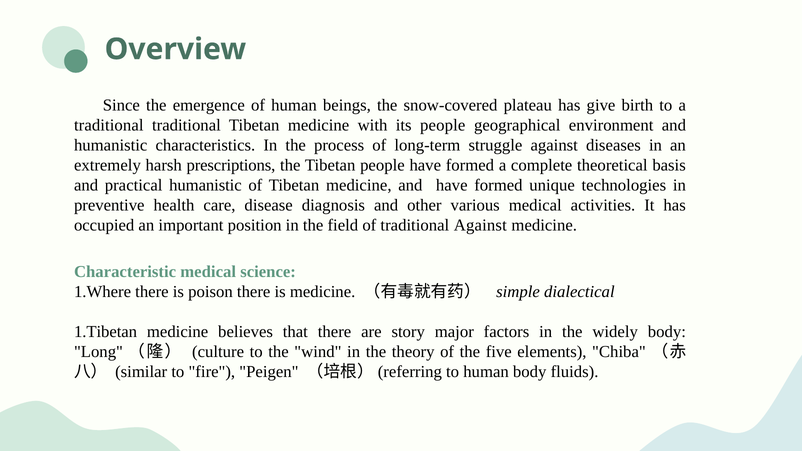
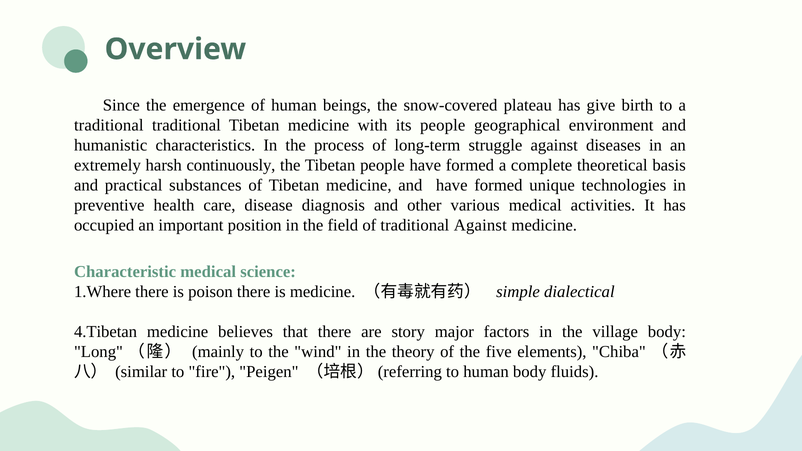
prescriptions: prescriptions -> continuously (231, 165)
practical humanistic: humanistic -> substances (205, 185)
1.Tibetan: 1.Tibetan -> 4.Tibetan (106, 332)
widely: widely -> village (615, 332)
culture: culture -> mainly (218, 352)
